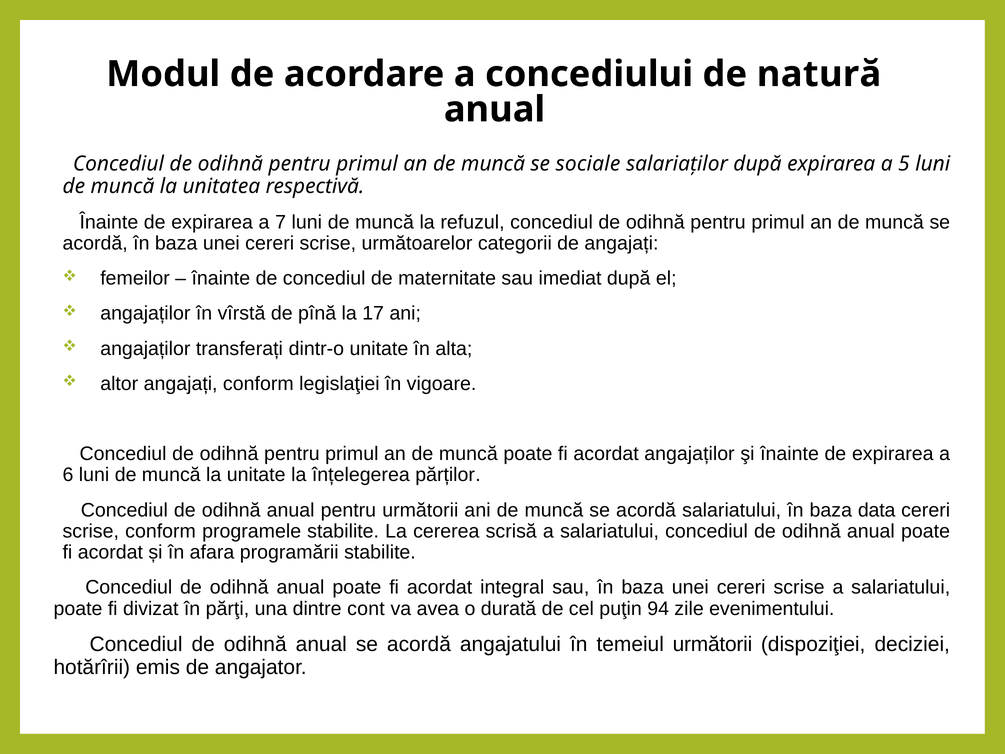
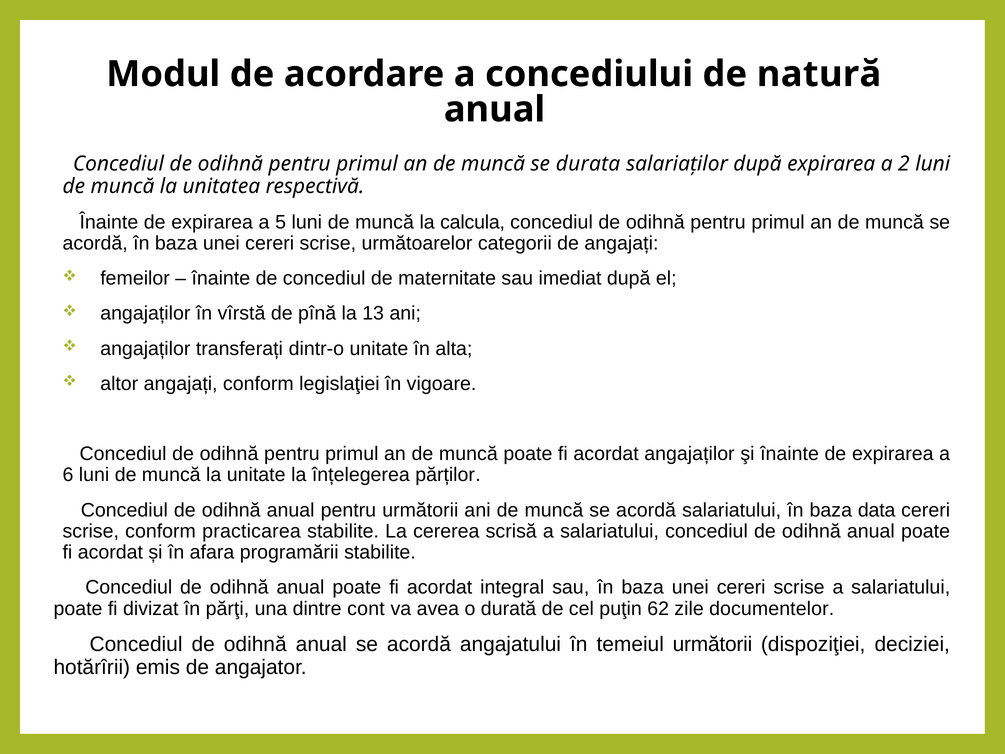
sociale: sociale -> durata (588, 164)
5: 5 -> 2 (904, 164)
7: 7 -> 5 (281, 222)
refuzul: refuzul -> calcula (473, 222)
17: 17 -> 13 (373, 313)
programele: programele -> practicarea (252, 531)
94: 94 -> 62 (658, 608)
evenimentului: evenimentului -> documentelor (772, 608)
